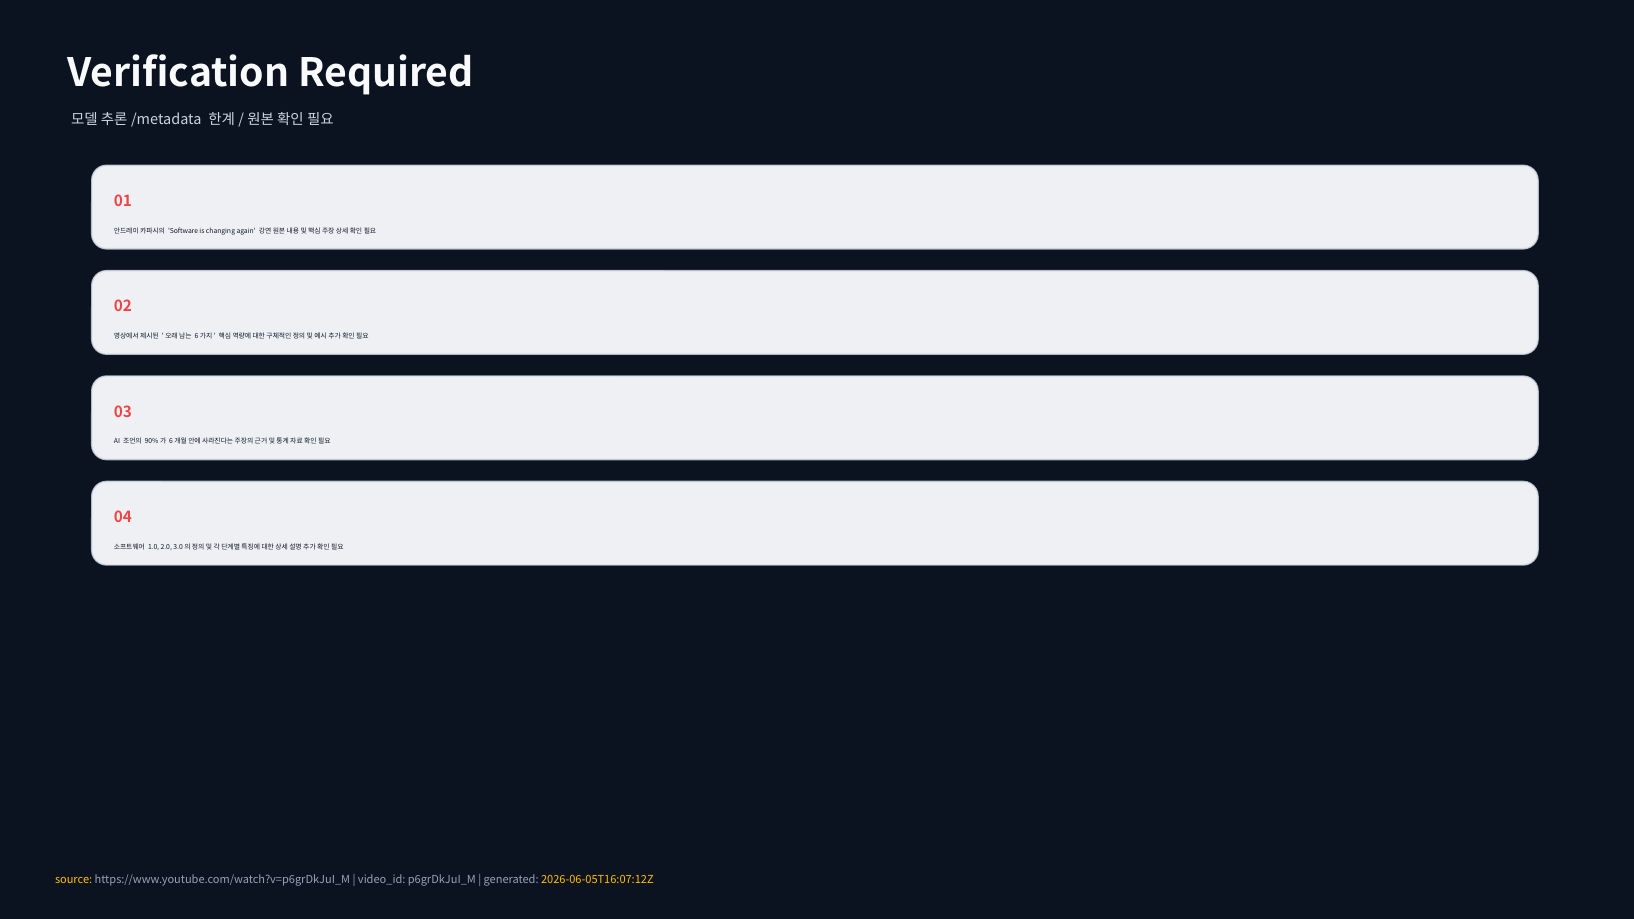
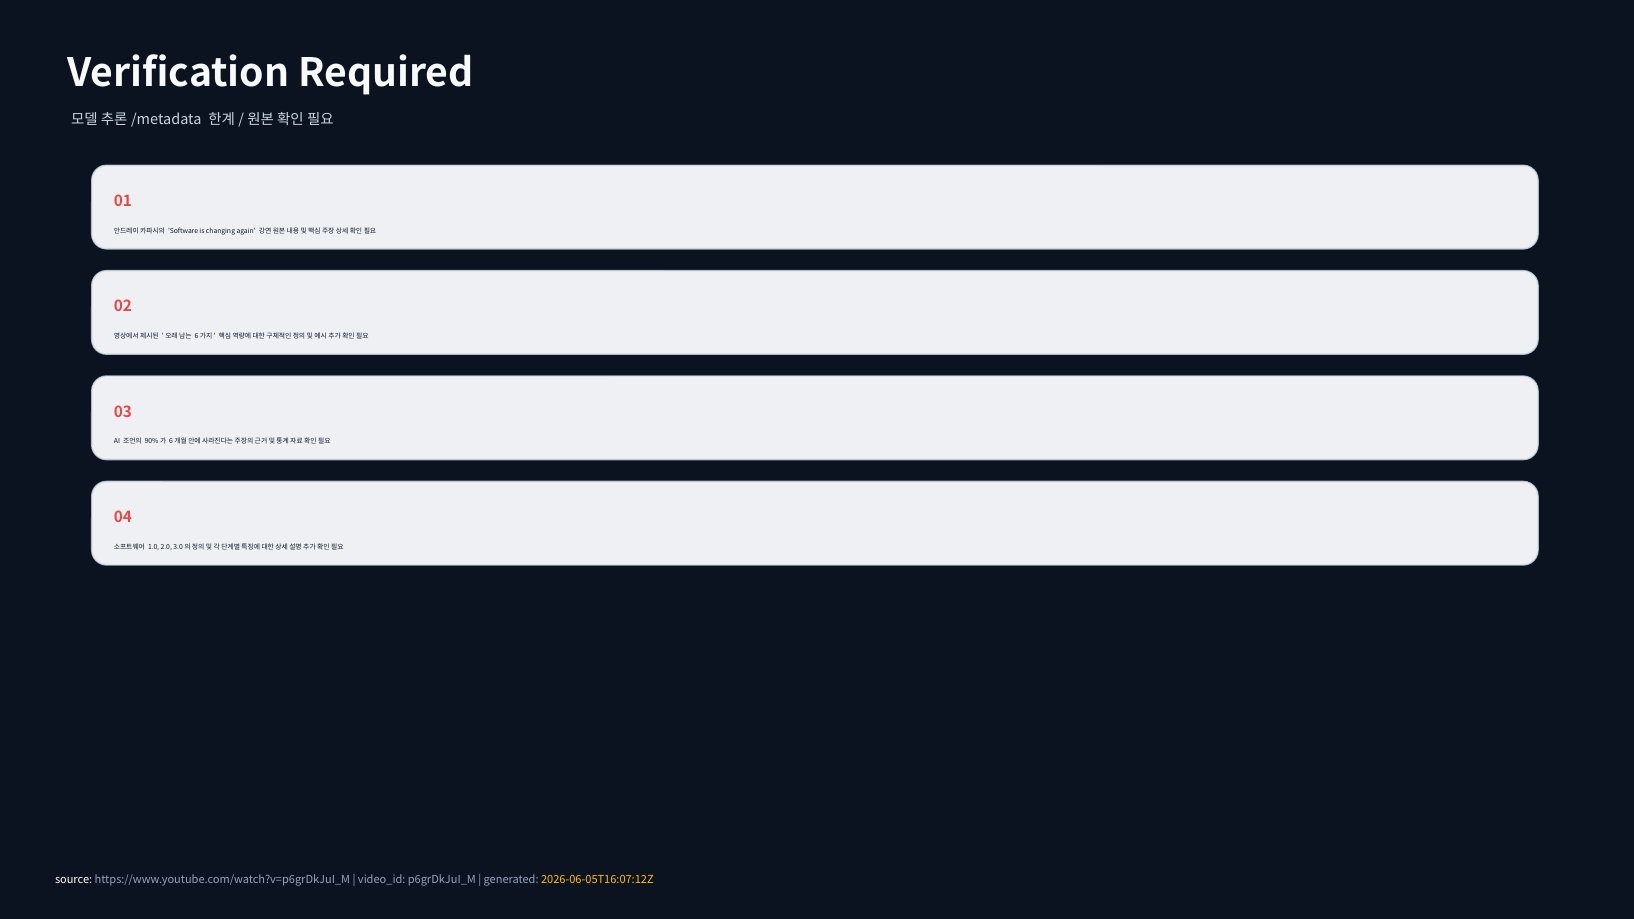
source colour: yellow -> white (74, 880)
